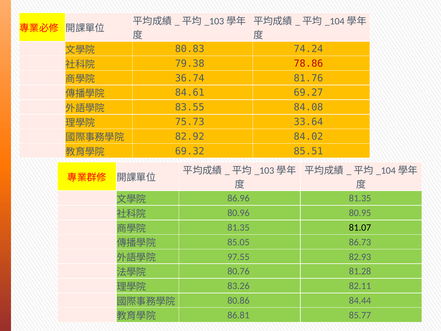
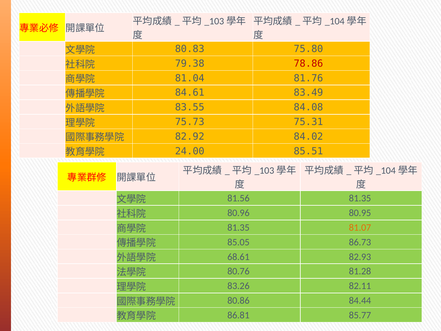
74.24: 74.24 -> 75.80 (308, 49)
36.74: 36.74 -> 81.04 (190, 78)
69.27: 69.27 -> 83.49 (308, 93)
33.64: 33.64 -> 75.31 (308, 122)
69.32: 69.32 -> 24.00 (190, 151)
86.96: 86.96 -> 81.56 (238, 198)
81.07 colour: black -> orange (360, 227)
97.55: 97.55 -> 68.61 (238, 257)
